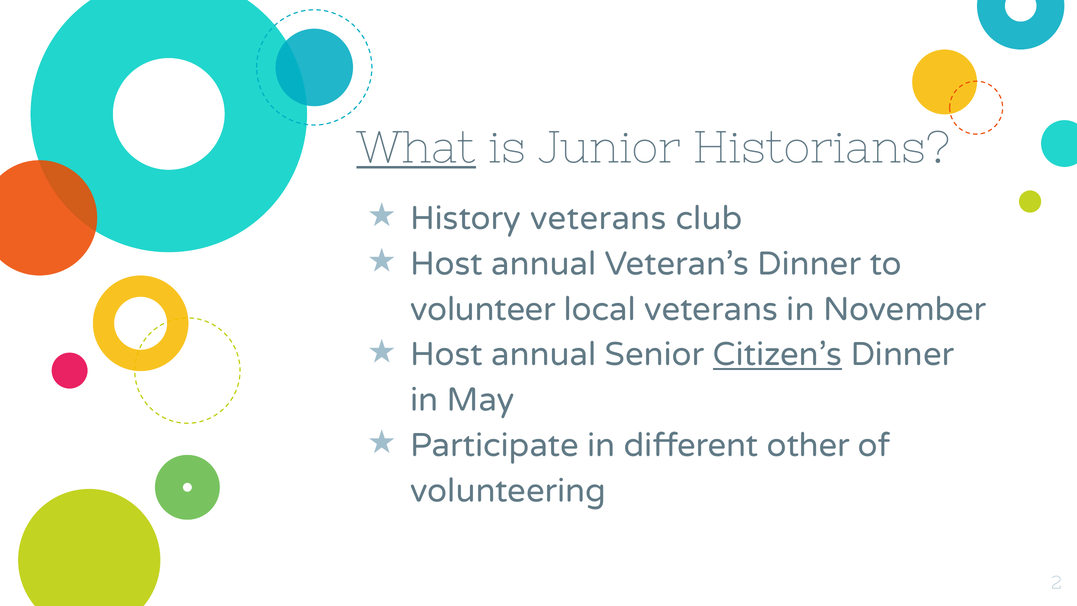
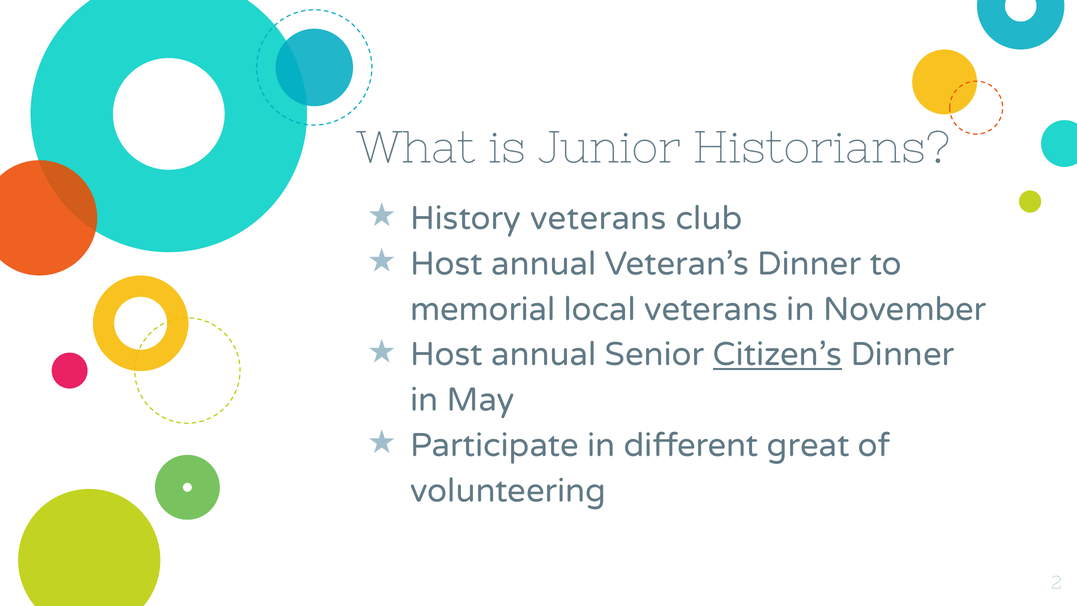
What underline: present -> none (416, 148)
volunteer: volunteer -> memorial (483, 309)
other: other -> great (808, 445)
